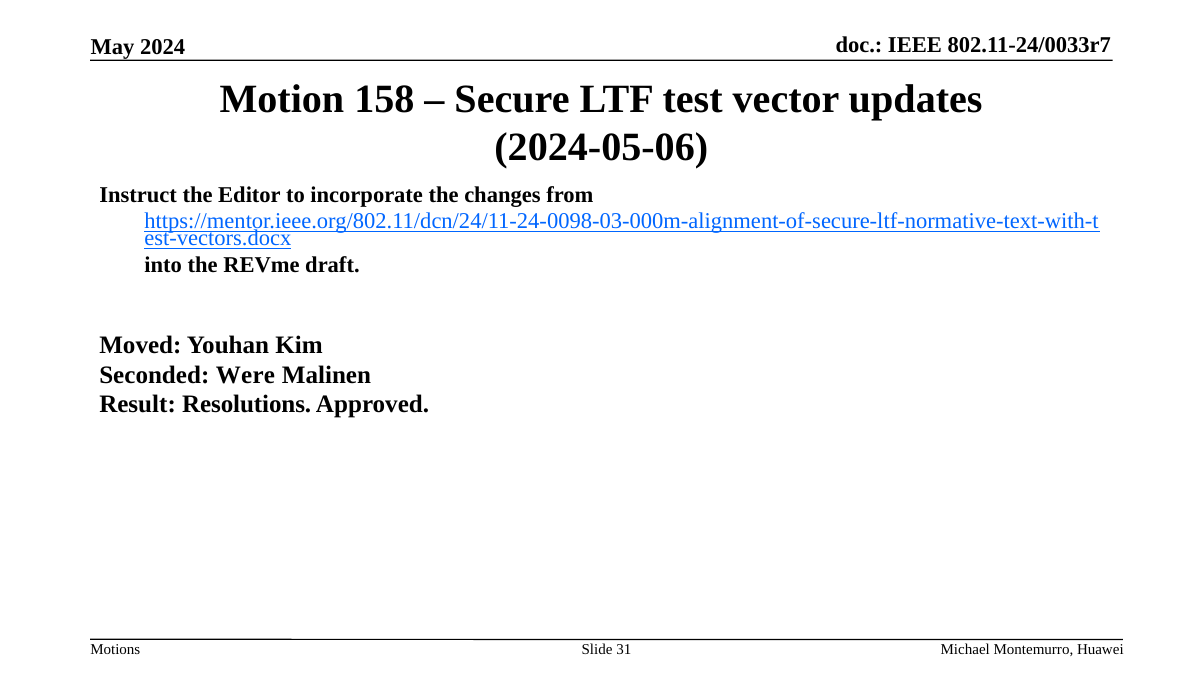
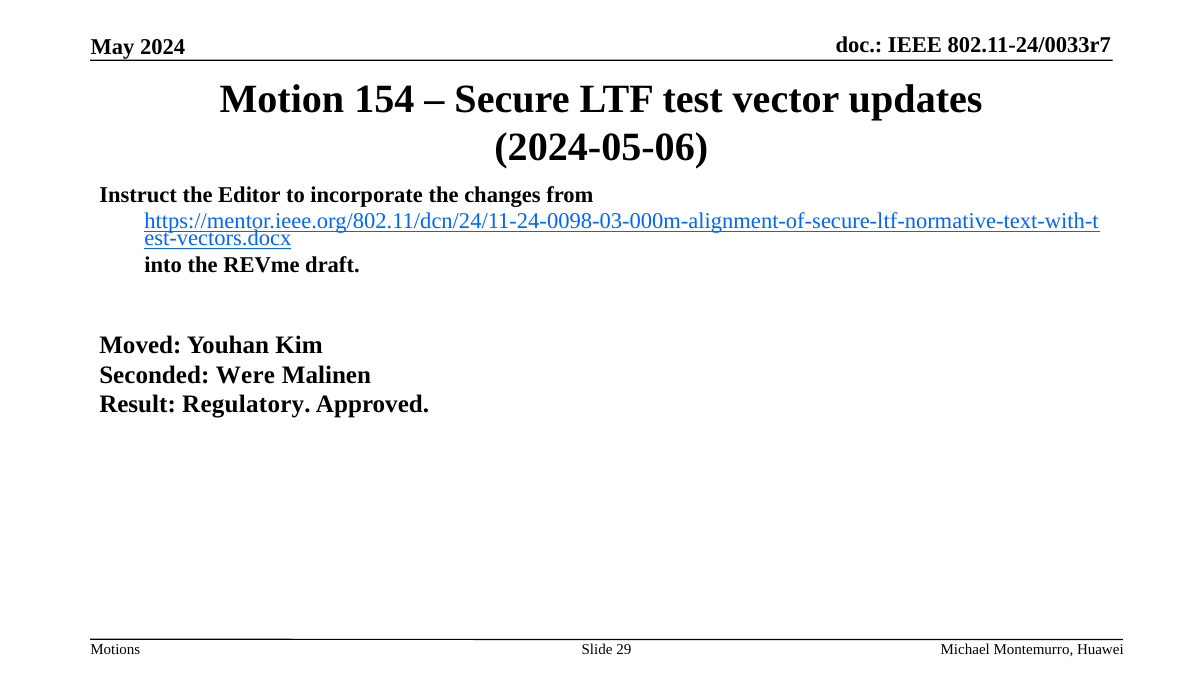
158: 158 -> 154 (384, 99)
Resolutions: Resolutions -> Regulatory (246, 404)
31: 31 -> 29 (624, 649)
